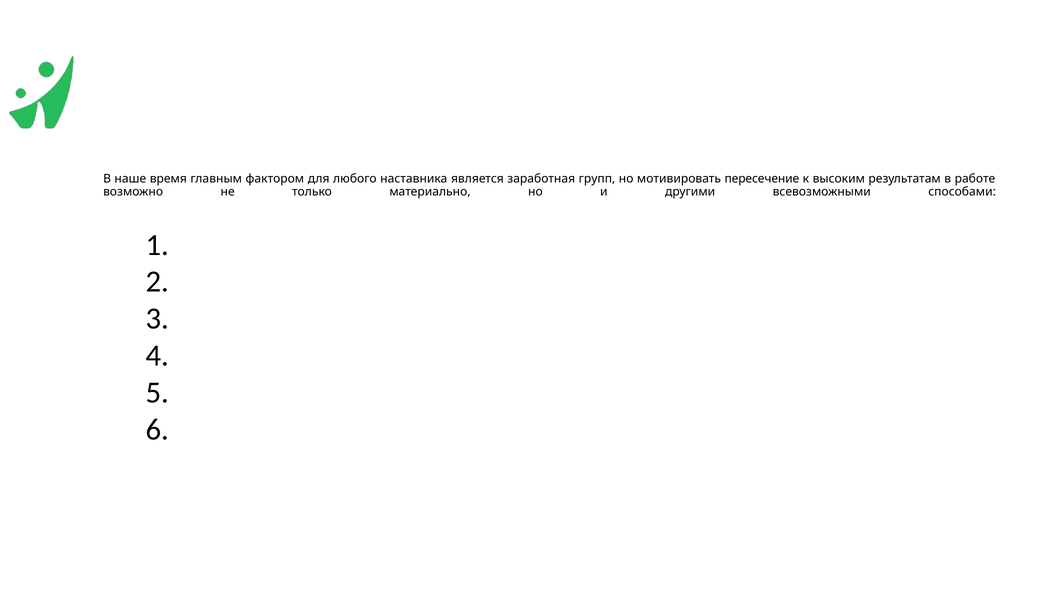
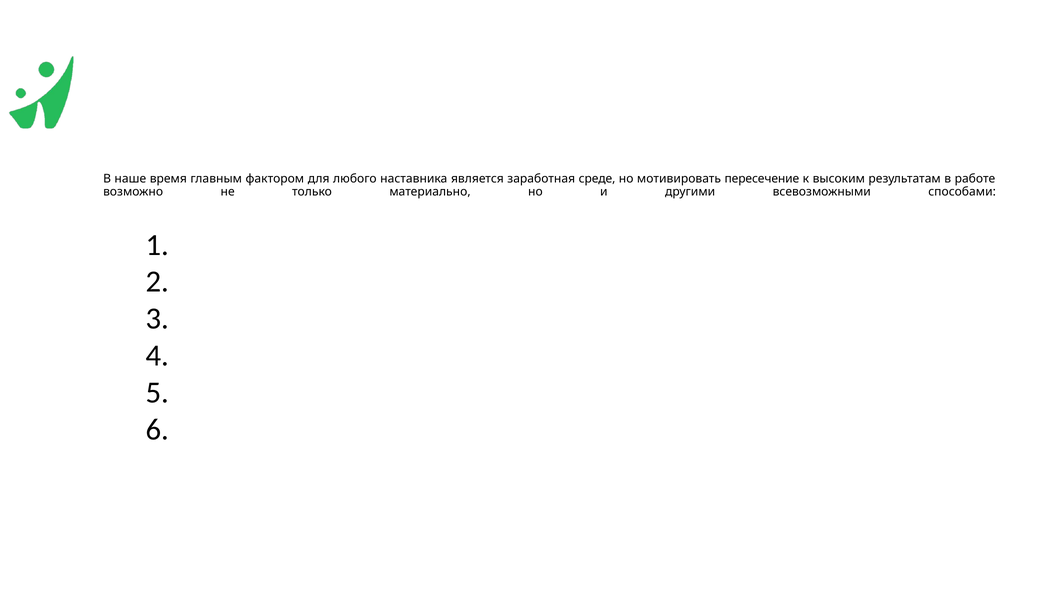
групп: групп -> среде (597, 179)
